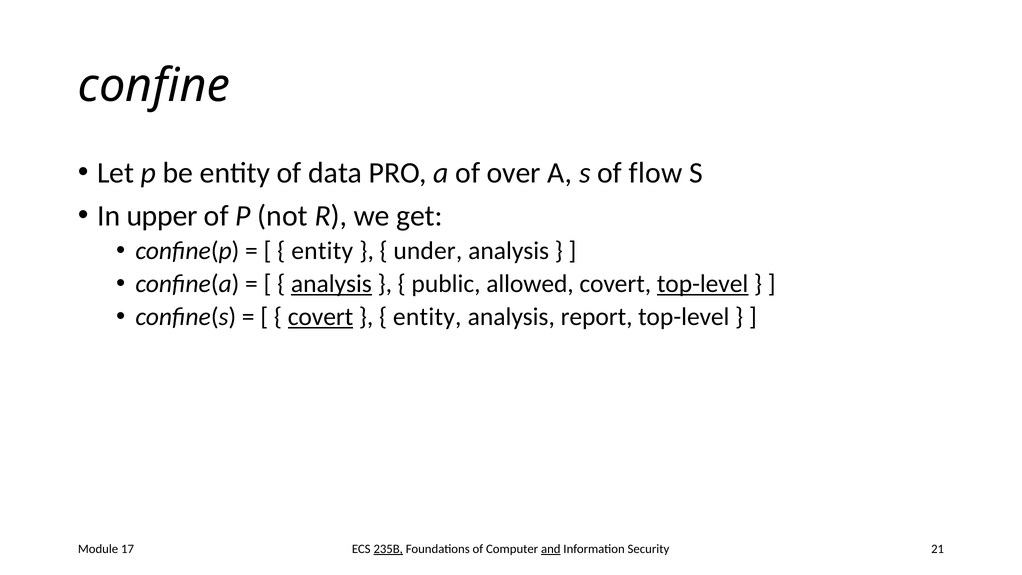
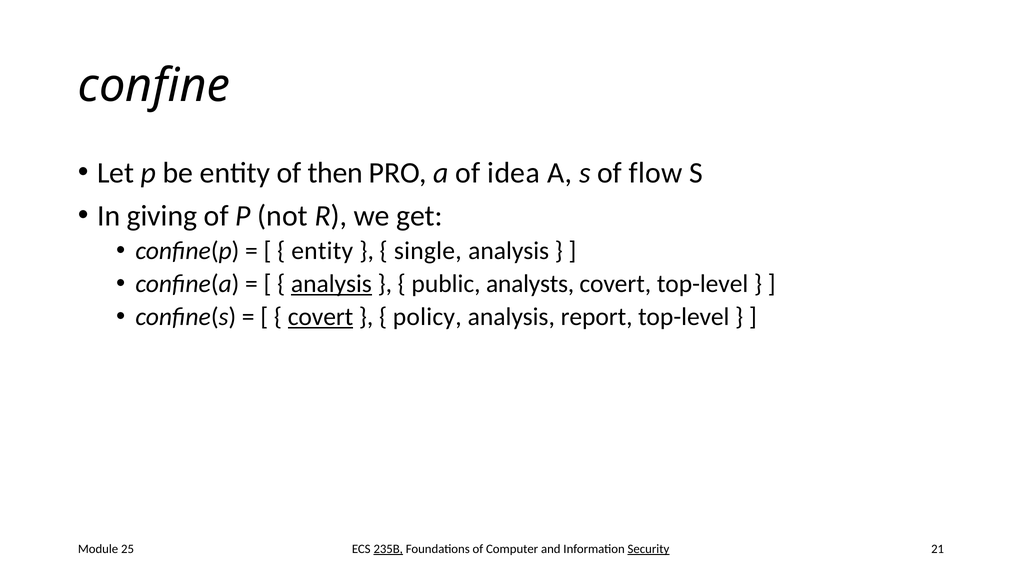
data: data -> then (335, 173)
over: over -> idea (514, 173)
upper: upper -> giving (162, 216)
under: under -> single (428, 251)
allowed: allowed -> analysts (530, 284)
top-level underline: present -> none (703, 284)
entity: entity -> policy (427, 317)
and underline: present -> none (551, 549)
Security underline: none -> present (648, 549)
17: 17 -> 25 (127, 549)
